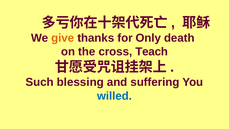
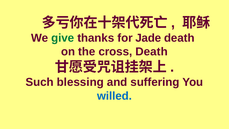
give colour: orange -> green (63, 38)
Only: Only -> Jade (148, 38)
cross Teach: Teach -> Death (152, 52)
